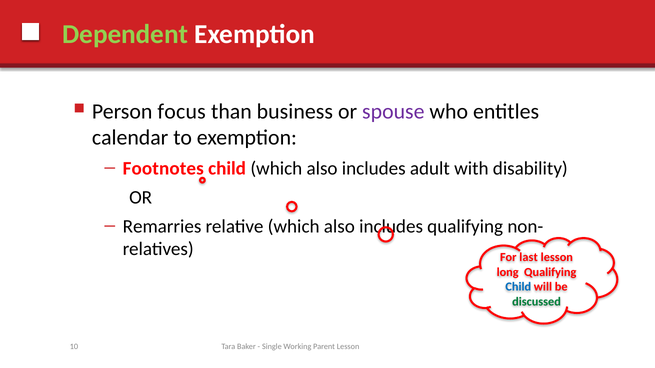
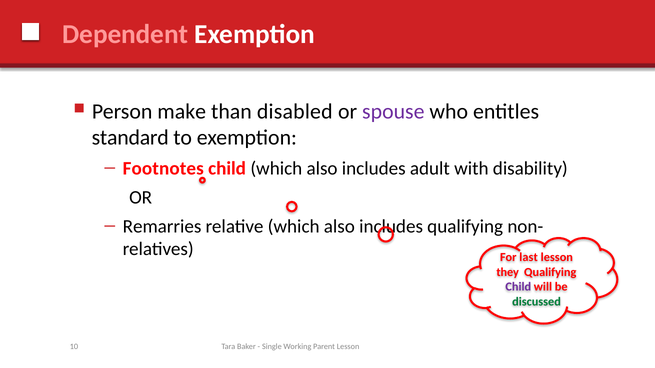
Dependent colour: light green -> pink (125, 34)
focus: focus -> make (182, 112)
business: business -> disabled (295, 112)
calendar: calendar -> standard (130, 138)
long: long -> they (508, 272)
Child colour: blue -> purple (518, 287)
